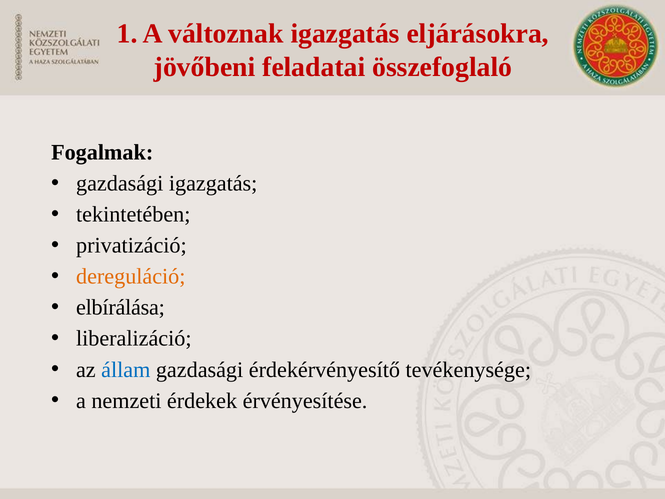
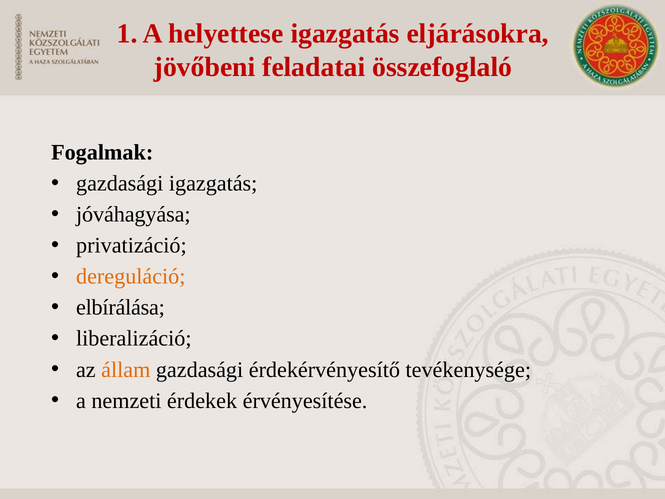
változnak: változnak -> helyettese (226, 34)
tekintetében: tekintetében -> jóváhagyása (133, 214)
állam colour: blue -> orange (126, 370)
